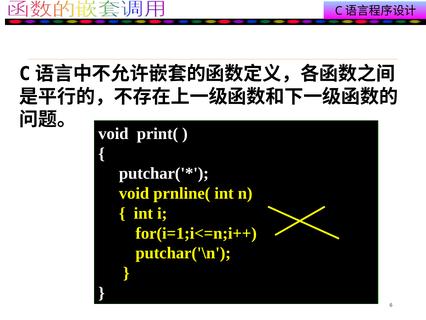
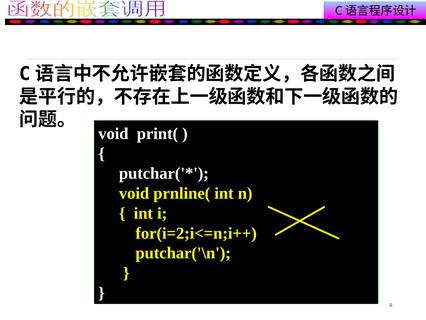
for(i=1;i<=n;i++: for(i=1;i<=n;i++ -> for(i=2;i<=n;i++ (196, 233)
